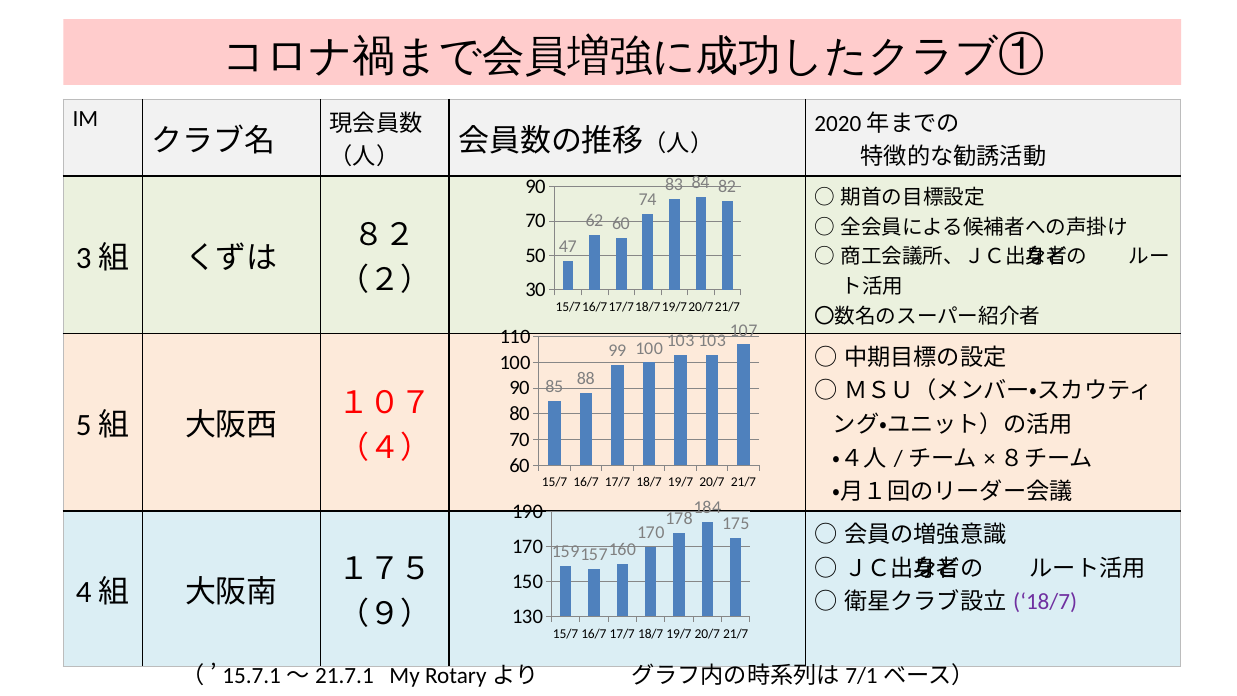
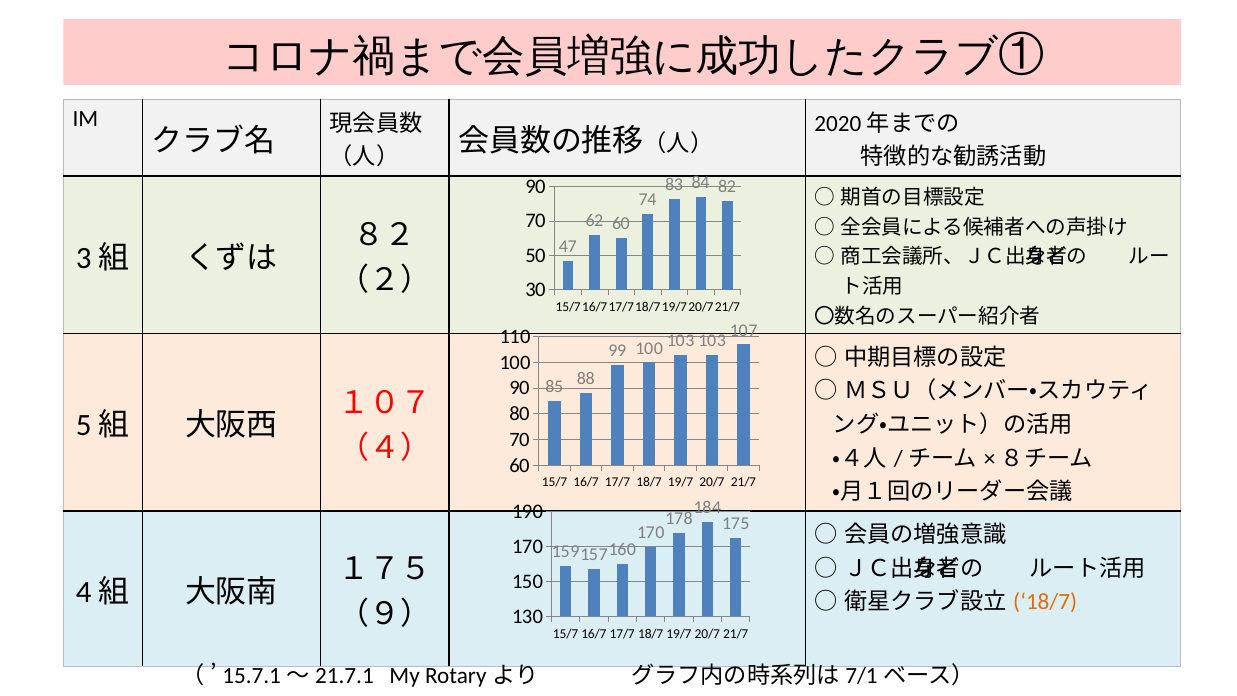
18/7 colour: purple -> orange (1045, 602)
